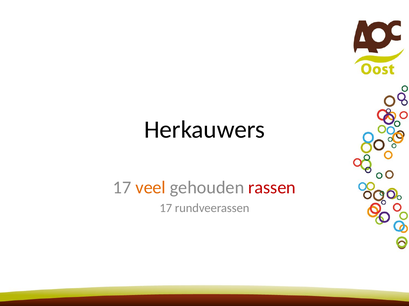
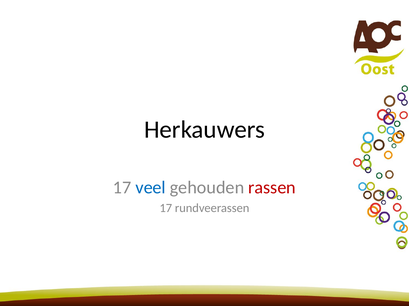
veel colour: orange -> blue (151, 188)
